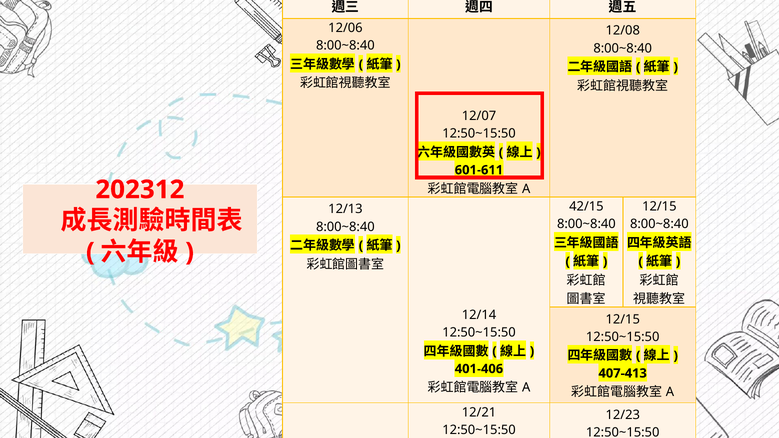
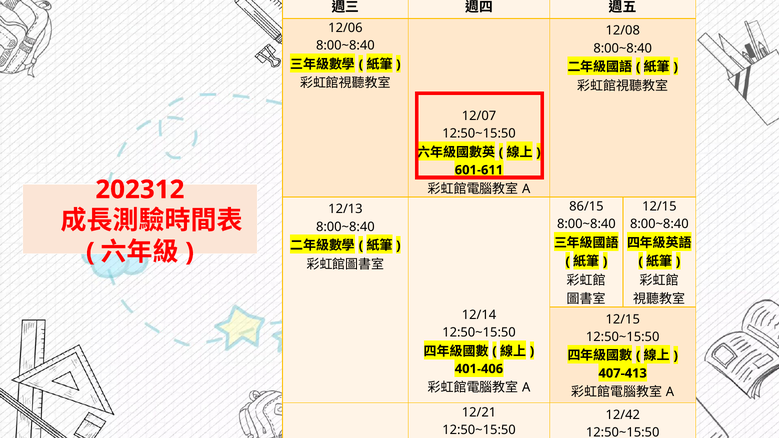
42/15: 42/15 -> 86/15 (586, 207)
12/23: 12/23 -> 12/42 (623, 415)
